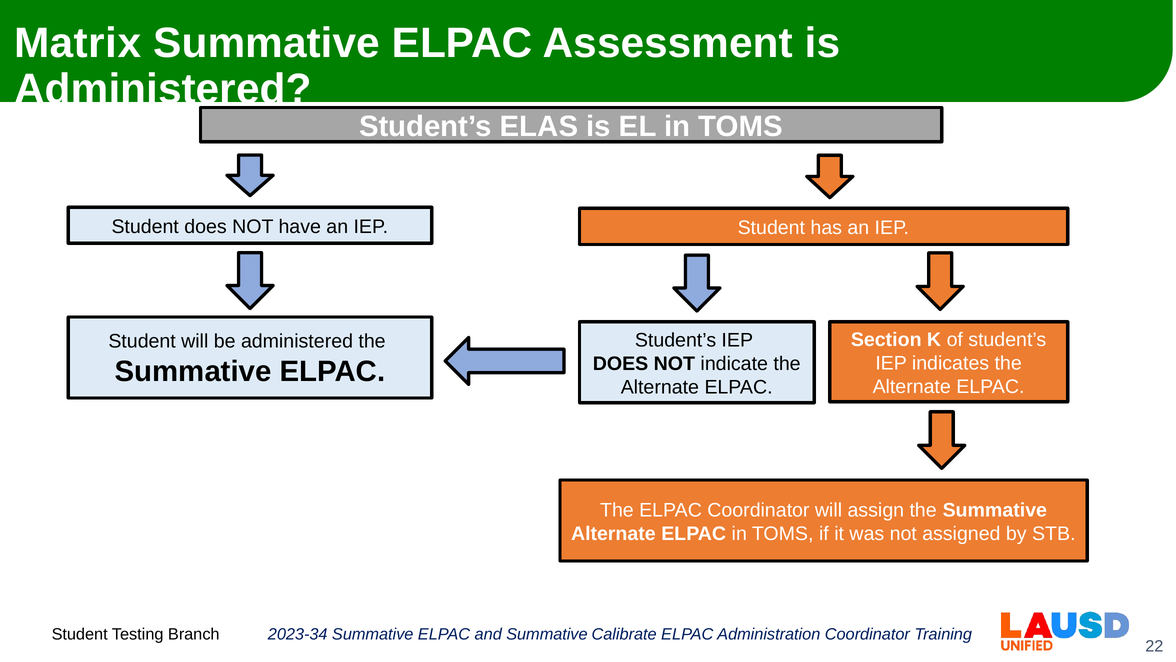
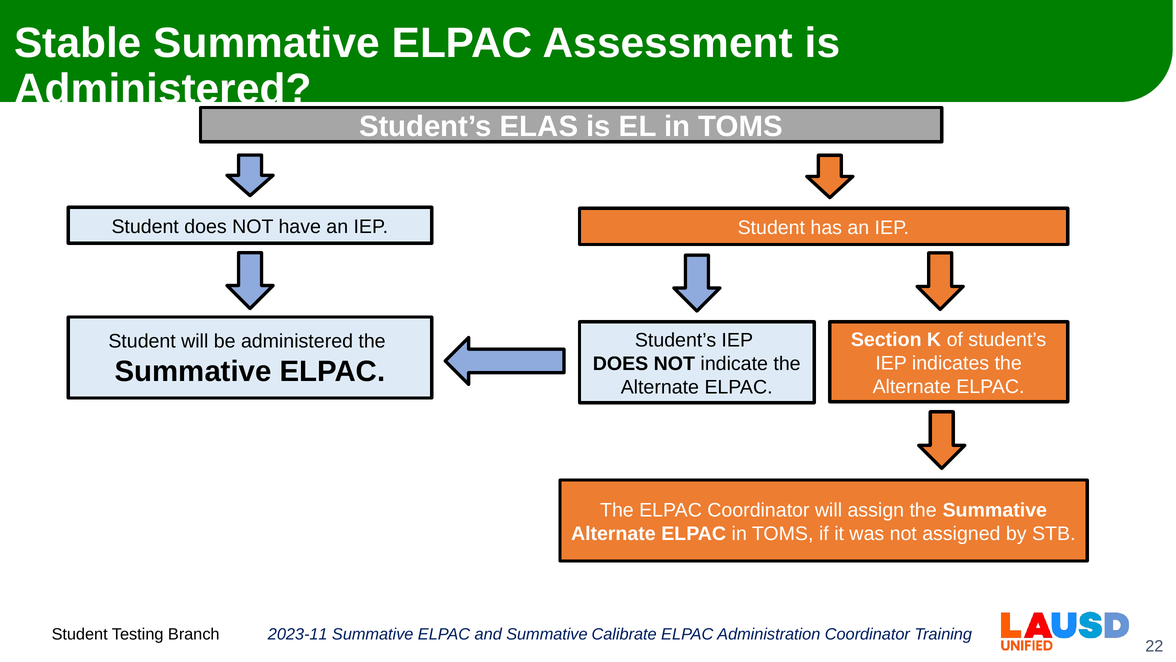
Matrix: Matrix -> Stable (78, 43)
2023-34: 2023-34 -> 2023-11 (298, 634)
